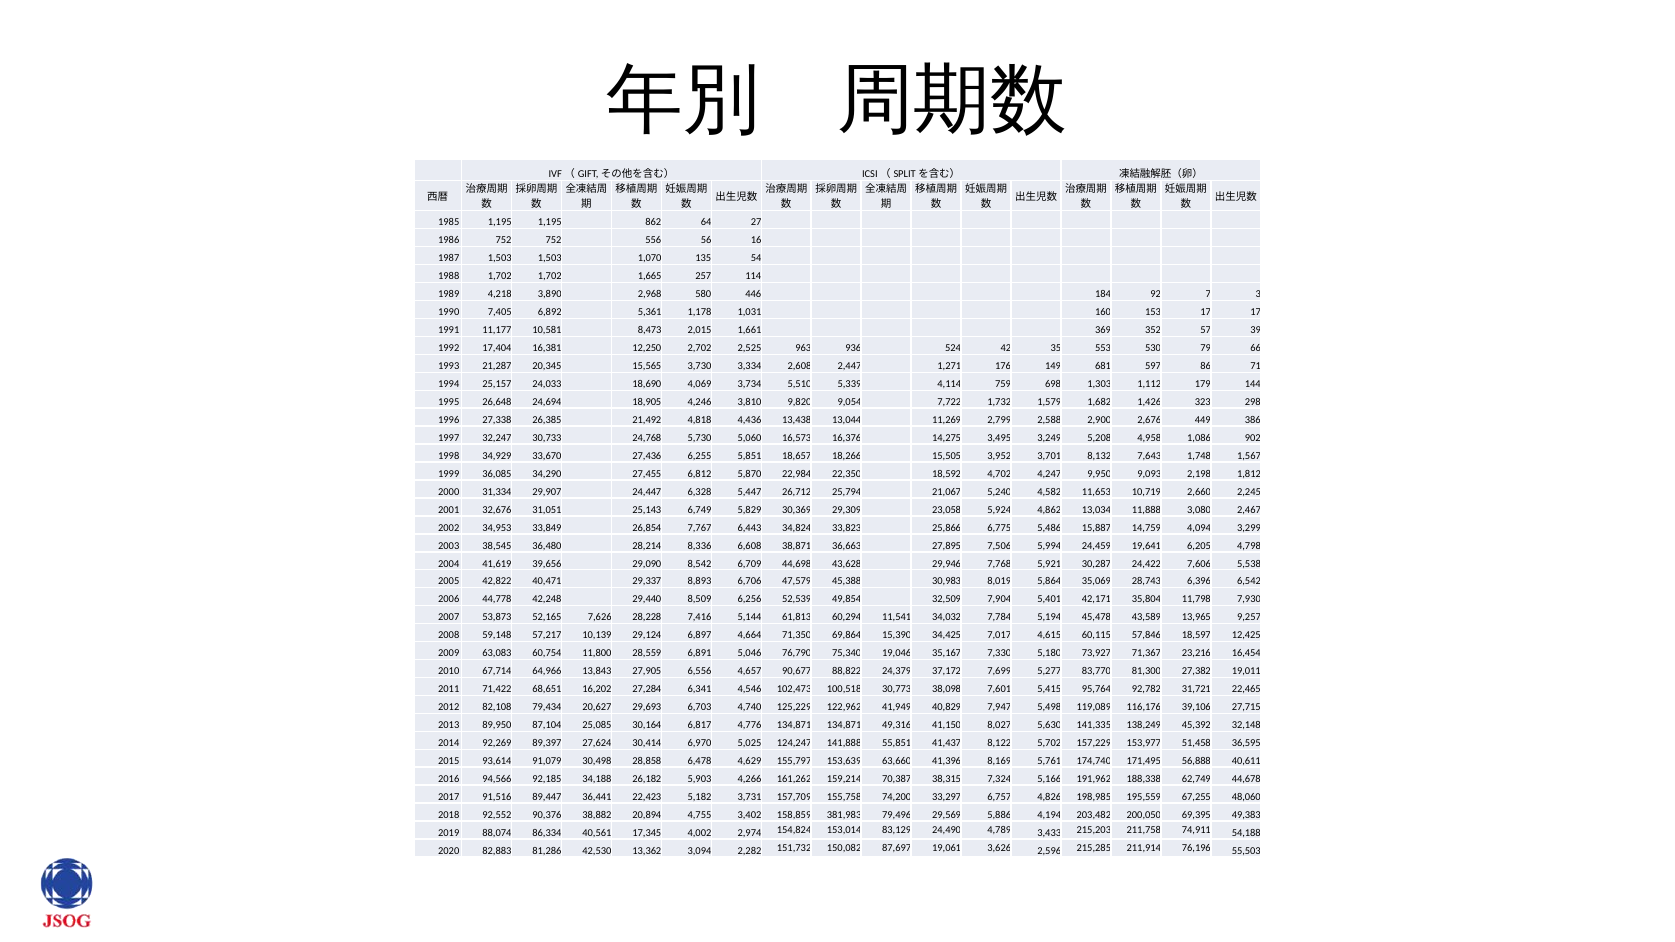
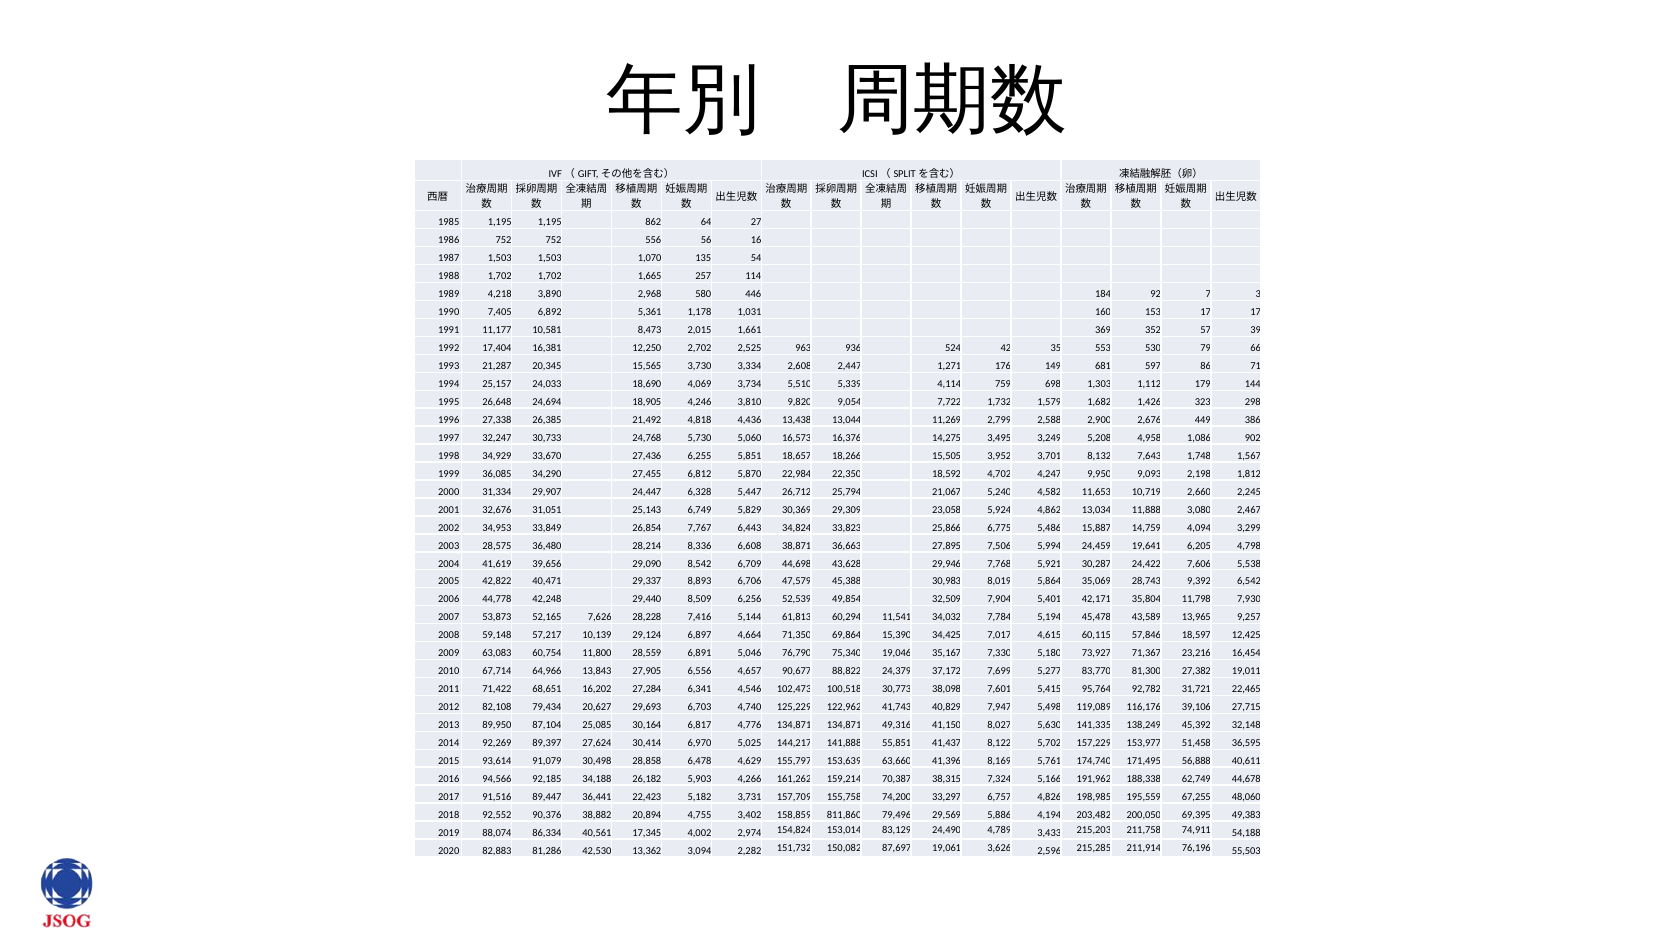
38,545: 38,545 -> 28,575 (497, 546)
6,396: 6,396 -> 9,392 (1199, 582)
41,949: 41,949 -> 41,743 (897, 707)
124,247: 124,247 -> 144,217 (794, 743)
381,983: 381,983 -> 811,860 (844, 815)
